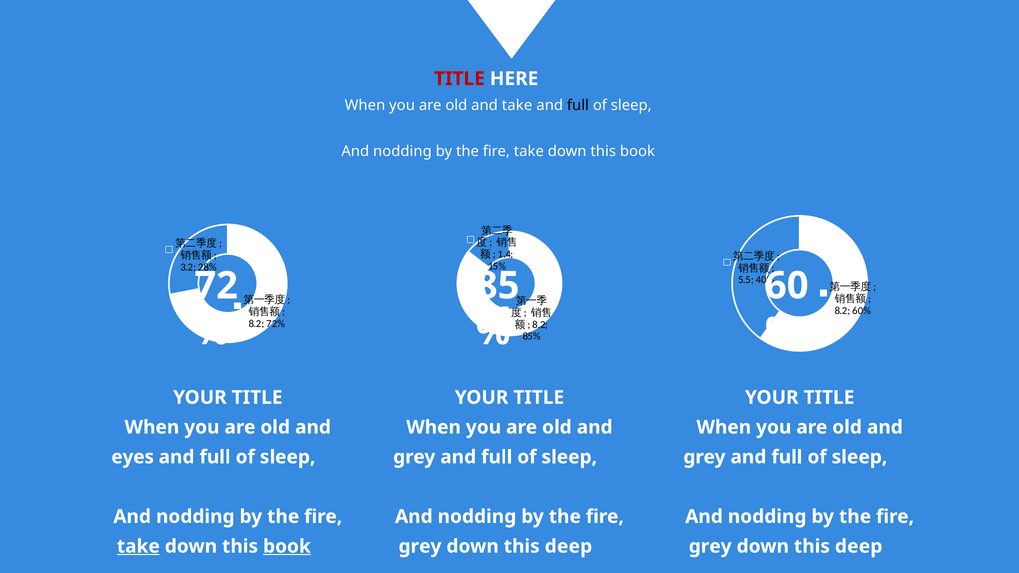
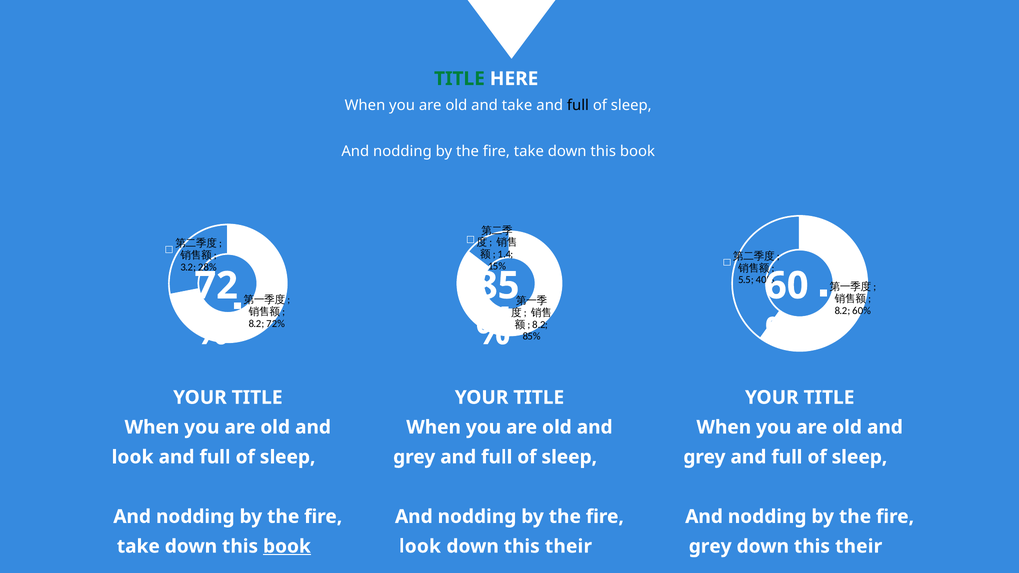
TITLE colour: red -> green (459, 79)
eyes: eyes -> look (132, 457)
take underline: present -> none (138, 547)
grey: grey -> look (420, 547)
deep: deep -> their (568, 547)
deep: deep -> their (859, 547)
